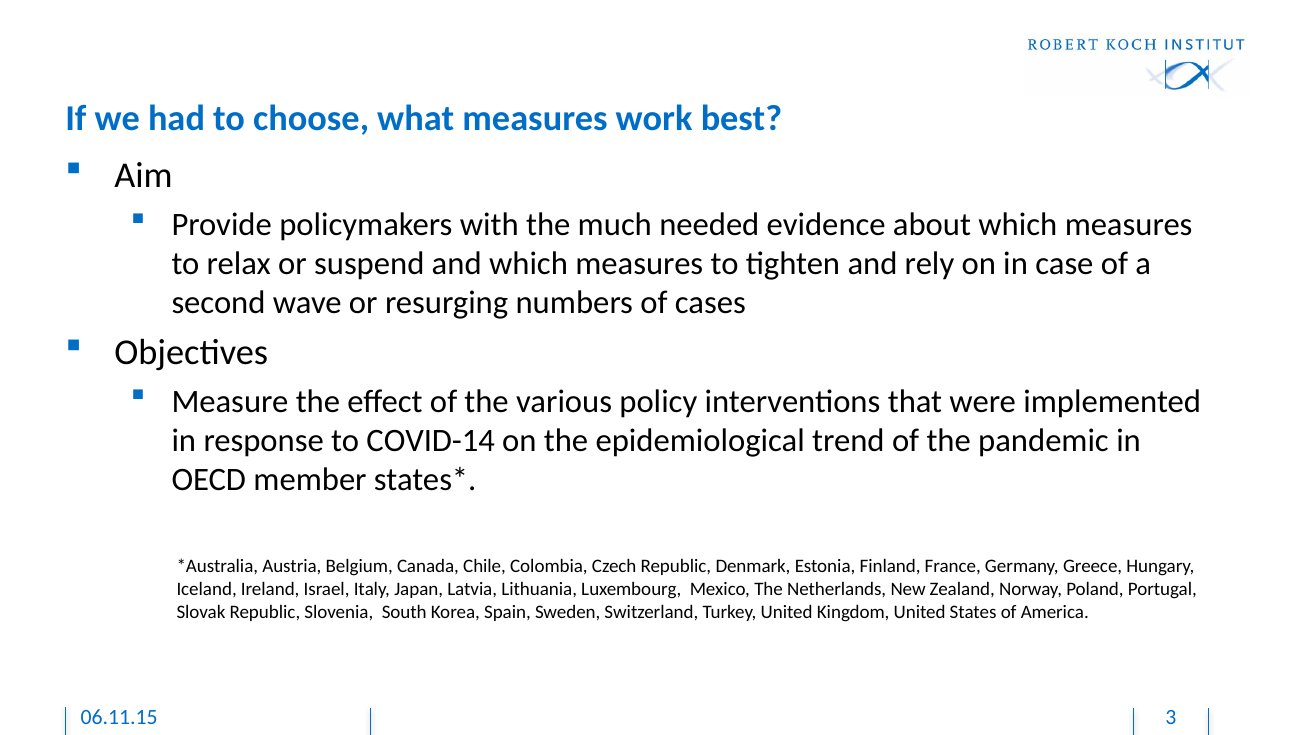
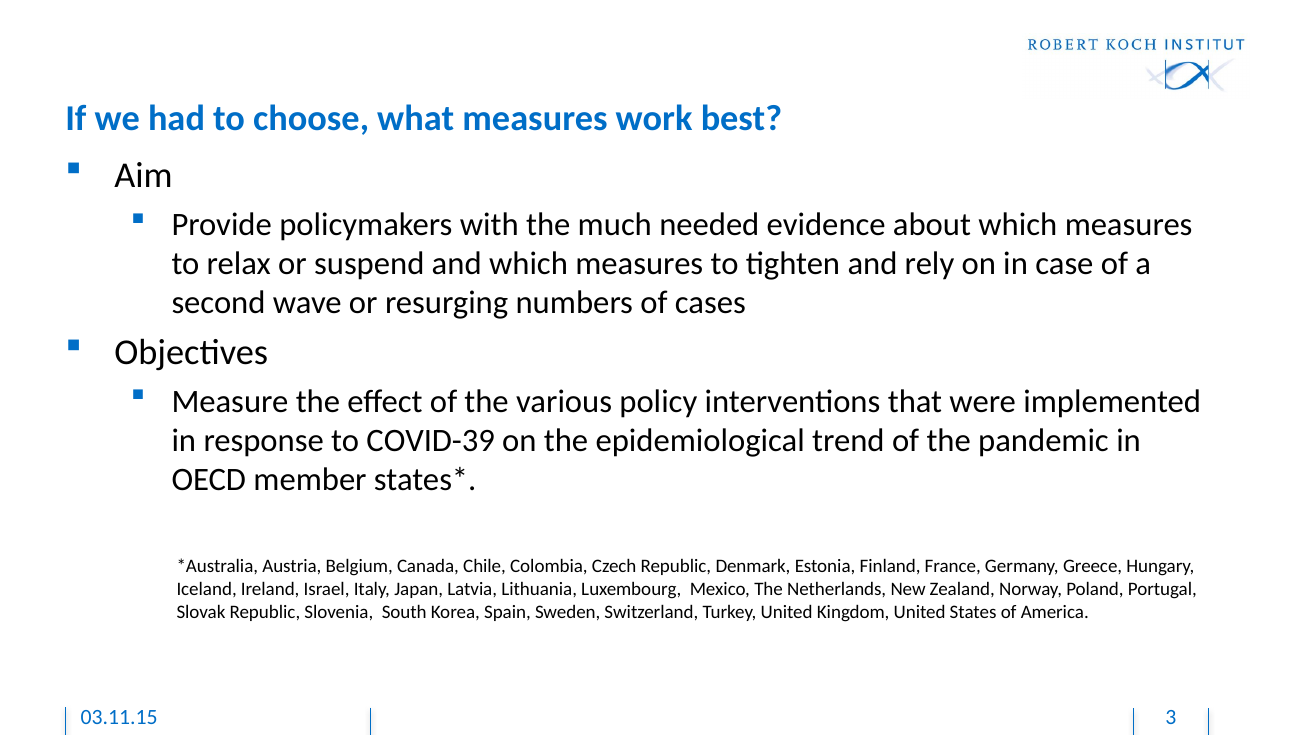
COVID-14: COVID-14 -> COVID-39 (431, 441)
06.11.15: 06.11.15 -> 03.11.15 (119, 717)
